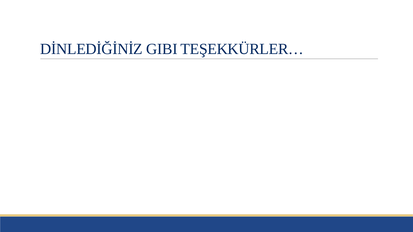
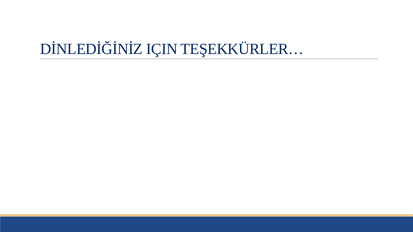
GIBI: GIBI -> IÇIN (162, 49)
